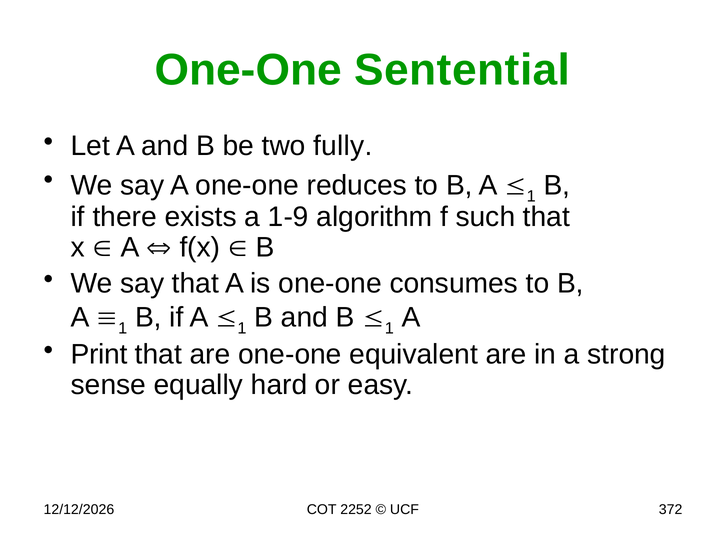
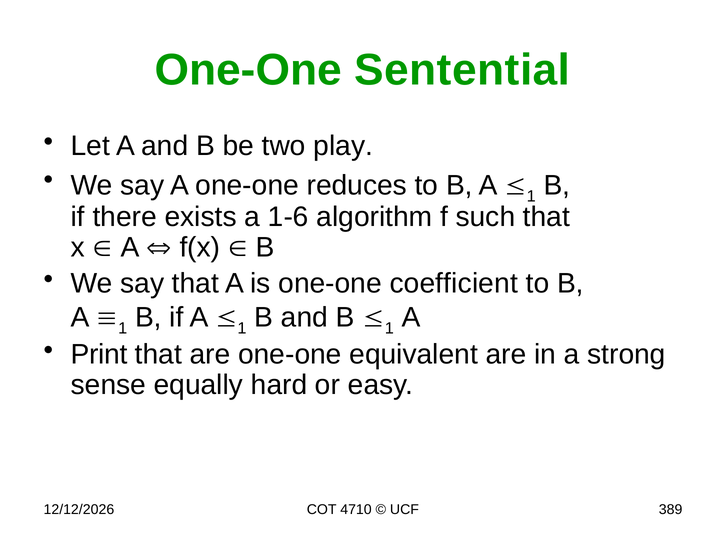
fully: fully -> play (343, 146)
1-9: 1-9 -> 1-6 (288, 217)
consumes: consumes -> coefficient (454, 283)
2252: 2252 -> 4710 (356, 509)
372: 372 -> 389 (671, 509)
